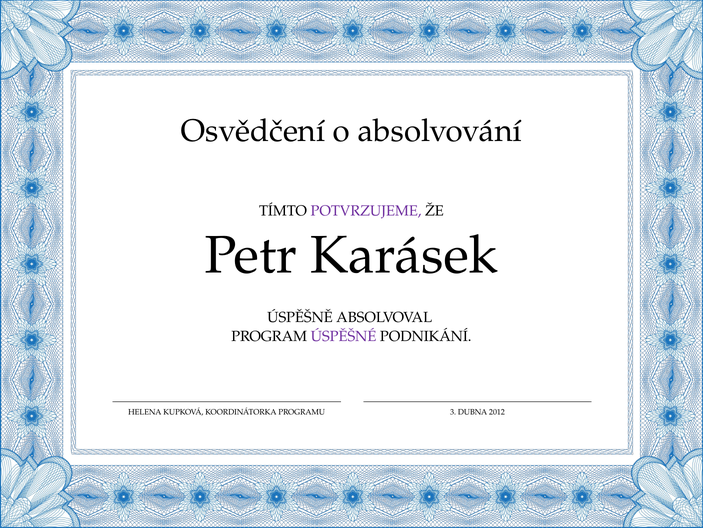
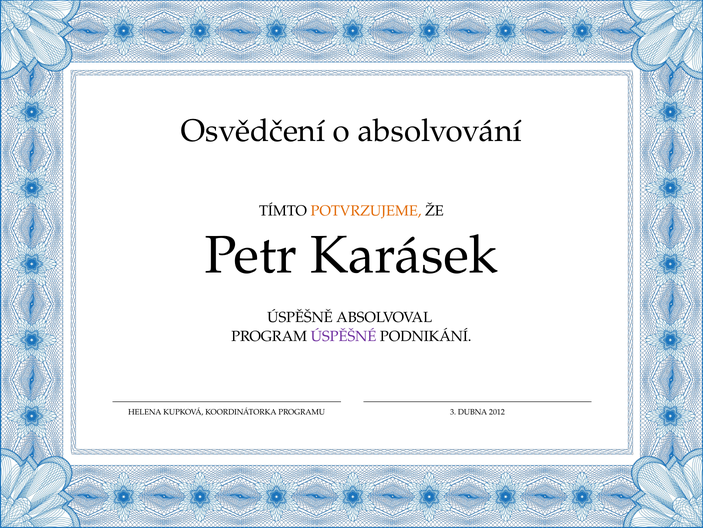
POTVRZUJEME colour: purple -> orange (366, 210)
